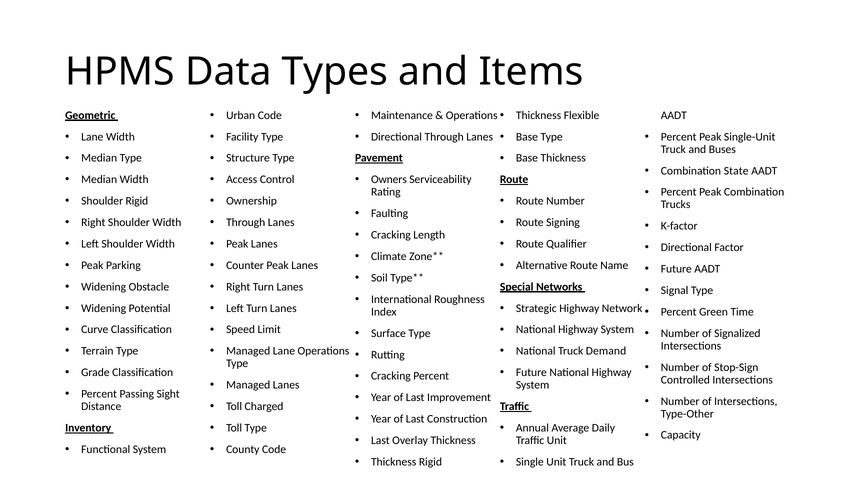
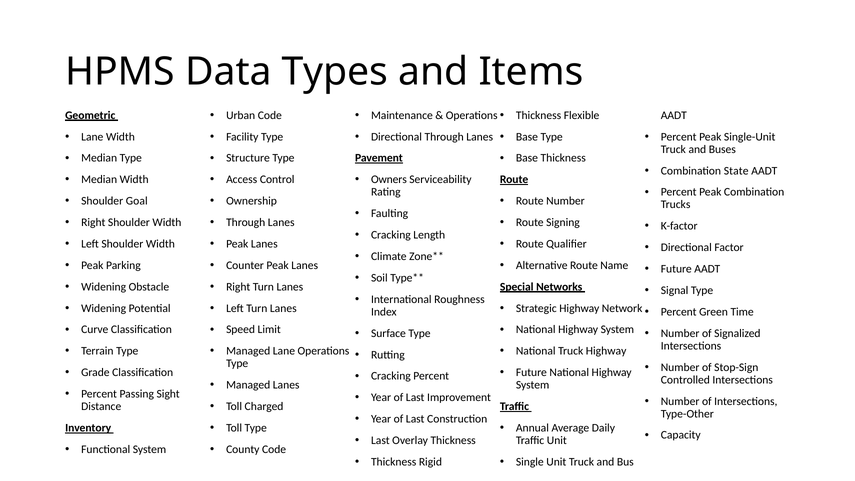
Shoulder Rigid: Rigid -> Goal (137, 201)
Truck Demand: Demand -> Highway (606, 351)
